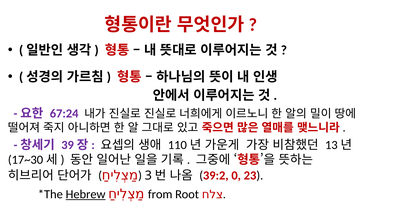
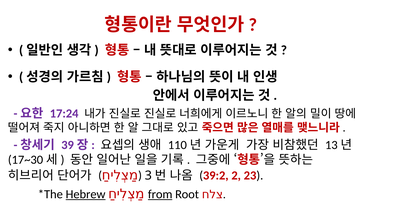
67:24: 67:24 -> 17:24 (64, 114)
0: 0 -> 2 (236, 176)
from underline: none -> present (160, 195)
